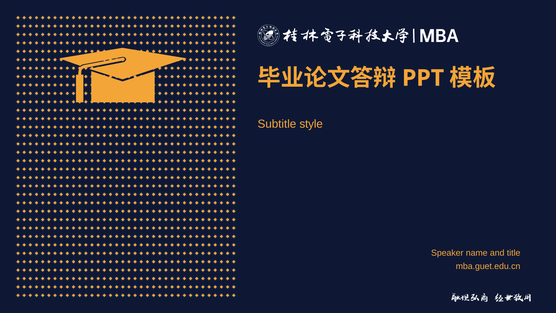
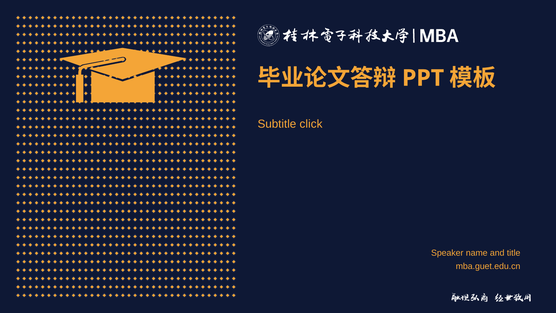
style: style -> click (311, 124)
